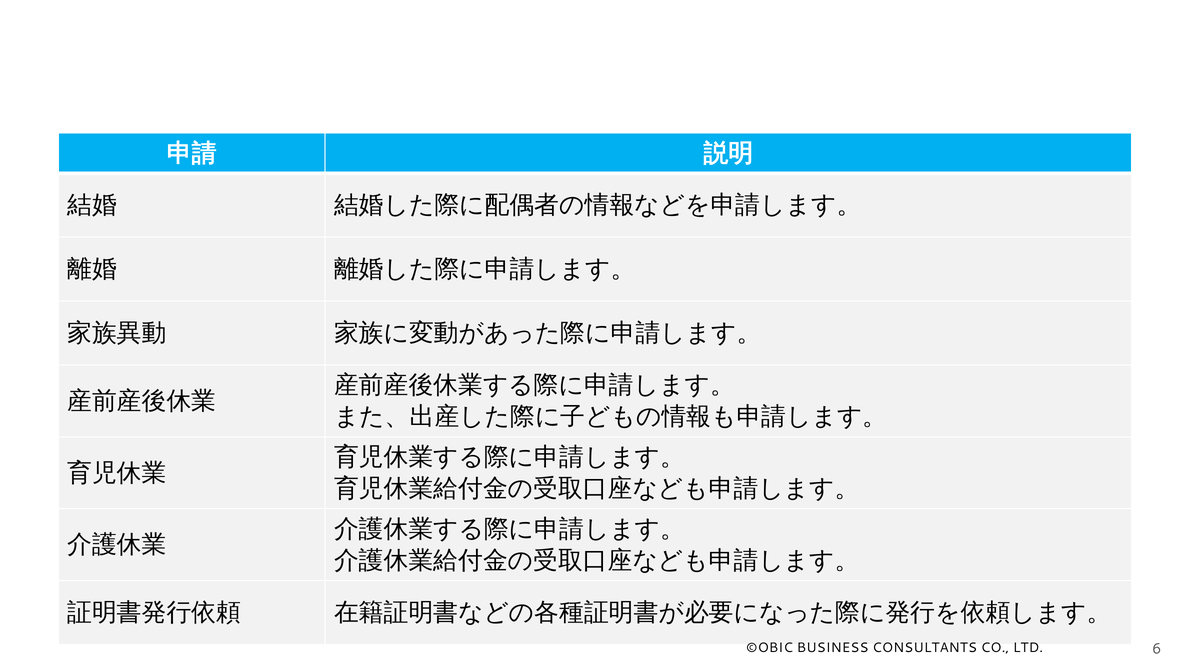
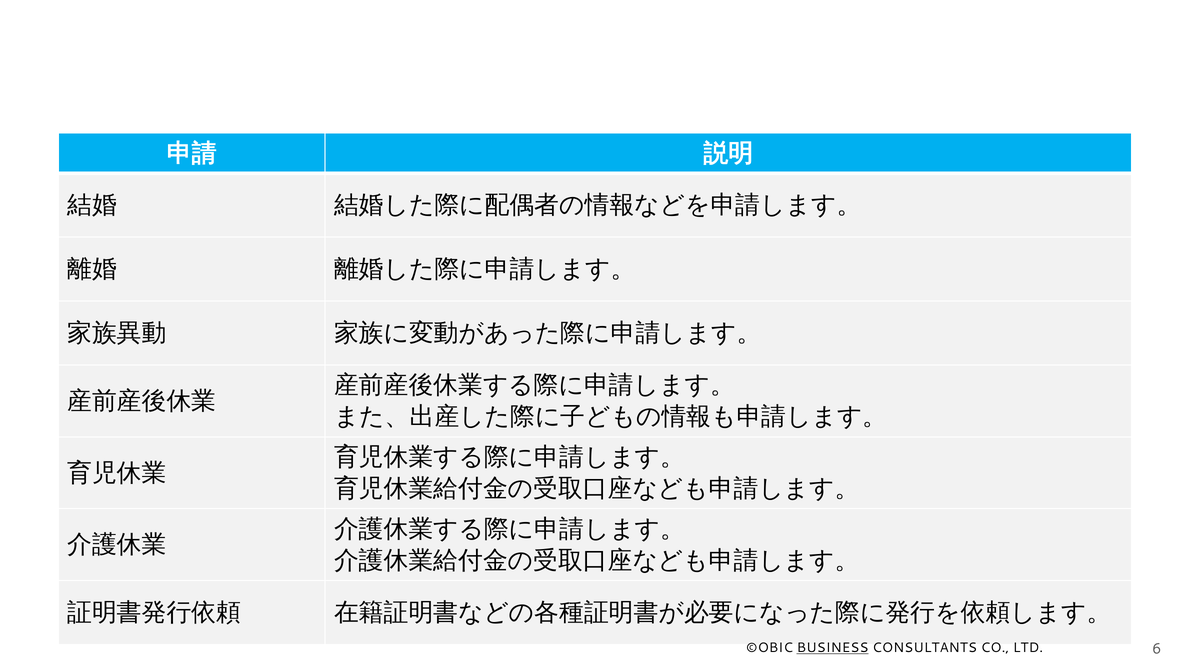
BUSINESS underline: none -> present (833, 647)
